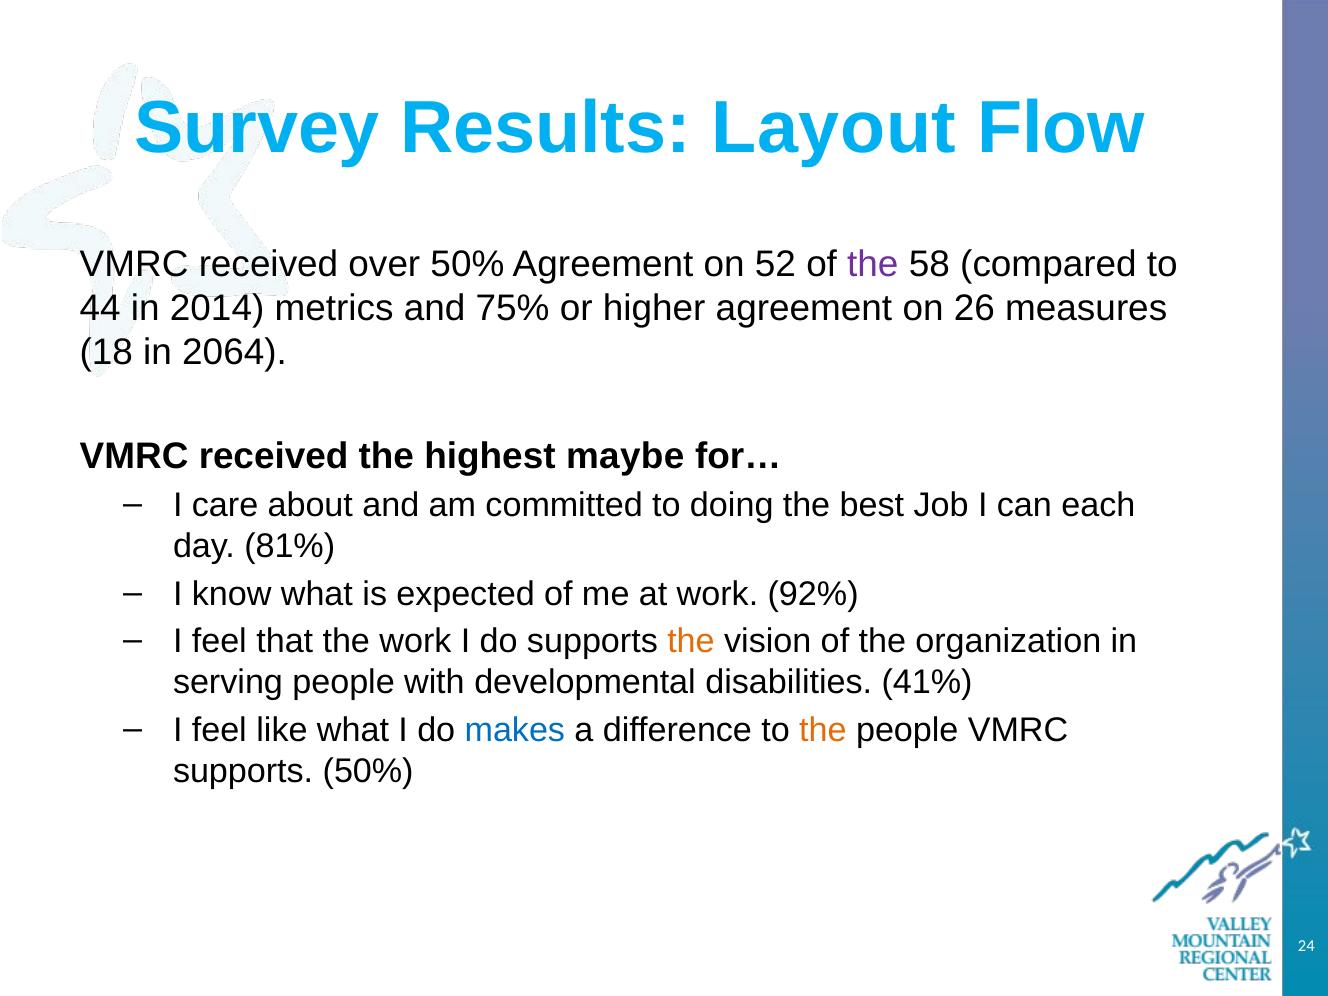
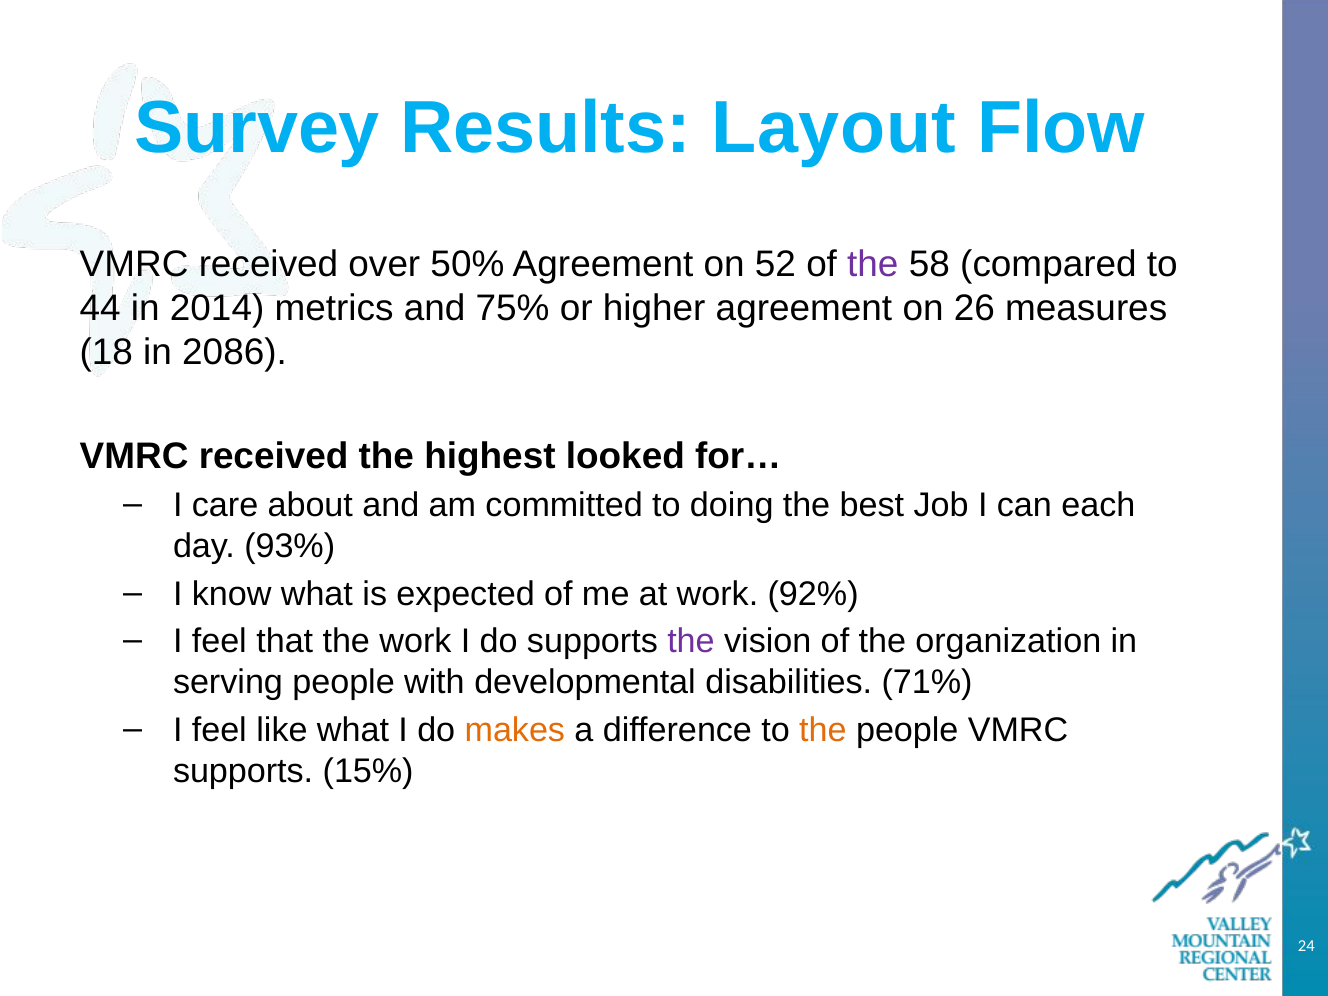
2064: 2064 -> 2086 (235, 352)
maybe: maybe -> looked (625, 456)
81%: 81% -> 93% (290, 546)
the colour: orange -> purple (691, 641)
41%: 41% -> 71% (927, 682)
makes colour: blue -> orange (515, 730)
supports 50%: 50% -> 15% (368, 771)
